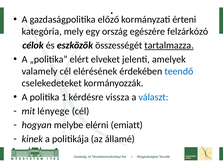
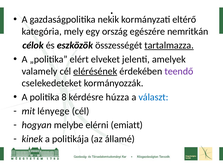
előző: előző -> nekik (108, 19)
érteni: érteni -> eltérő (184, 19)
felzárkózó: felzárkózó -> nemritkán (188, 31)
elérésének underline: none -> present (95, 71)
teendő colour: blue -> purple (179, 71)
1: 1 -> 8 (64, 97)
vissza: vissza -> húzza (118, 97)
